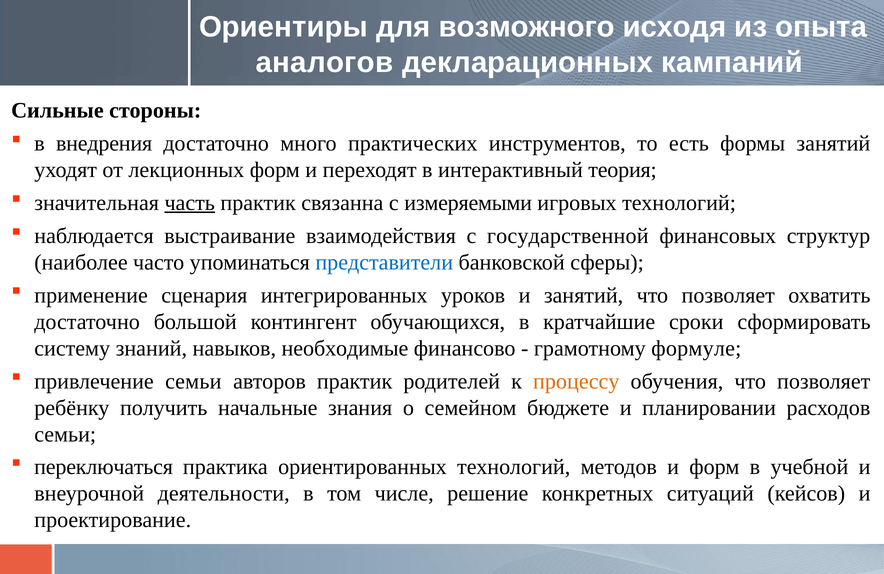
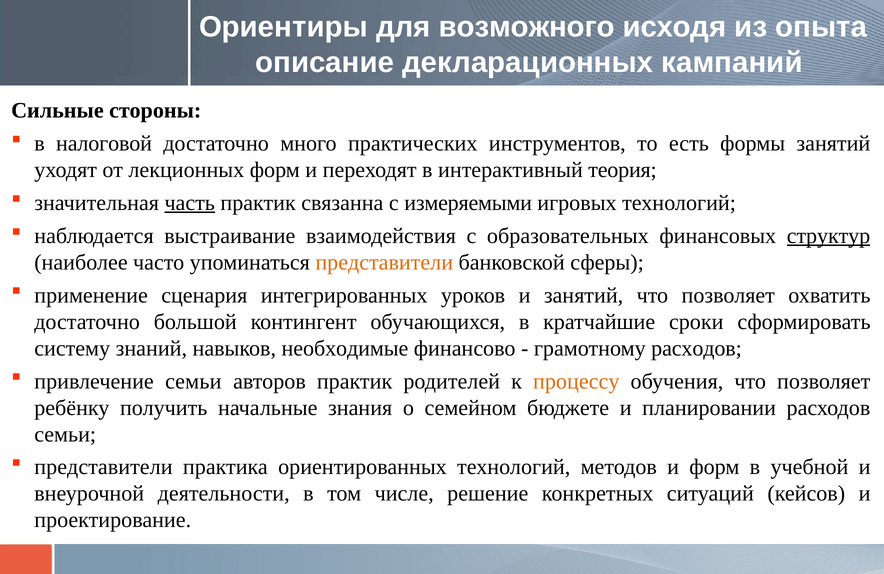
аналогов: аналогов -> описание (325, 62)
внедрения: внедрения -> налоговой (104, 144)
государственной: государственной -> образовательных (568, 236)
структур underline: none -> present (829, 236)
представители colour: blue -> orange (384, 262)
грамотному формуле: формуле -> расходов (697, 349)
переключаться: переключаться -> представители (103, 467)
